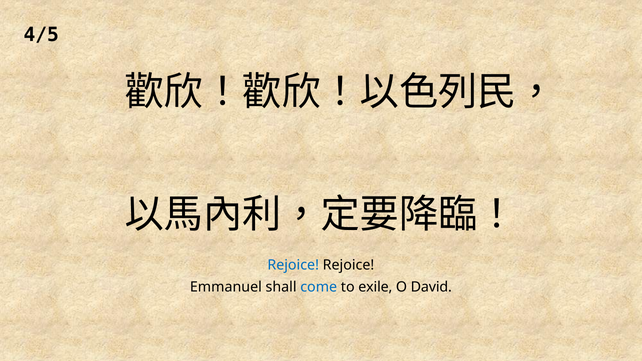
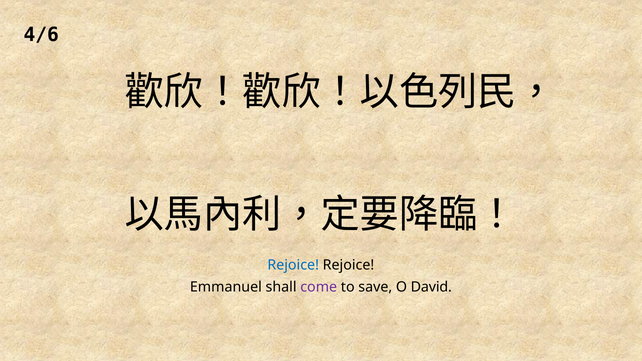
4/5: 4/5 -> 4/6 (41, 35)
come colour: blue -> purple (319, 287)
exile: exile -> save (375, 287)
